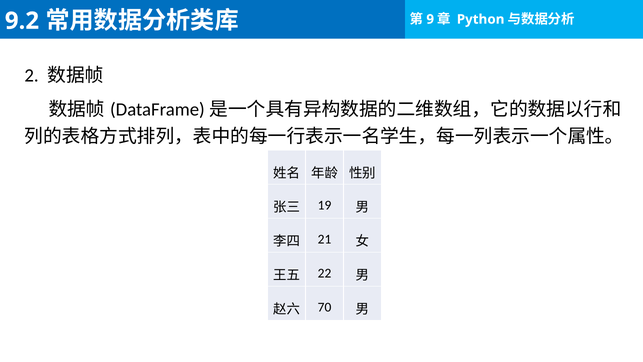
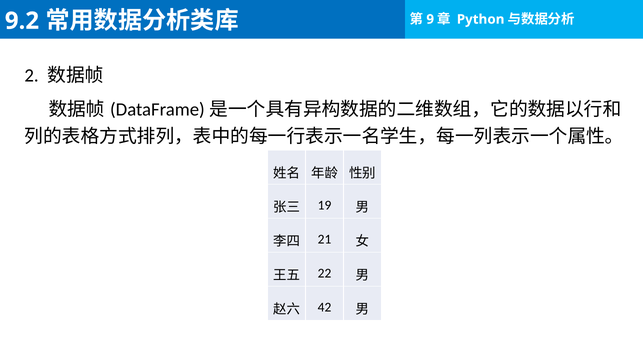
70: 70 -> 42 (325, 307)
